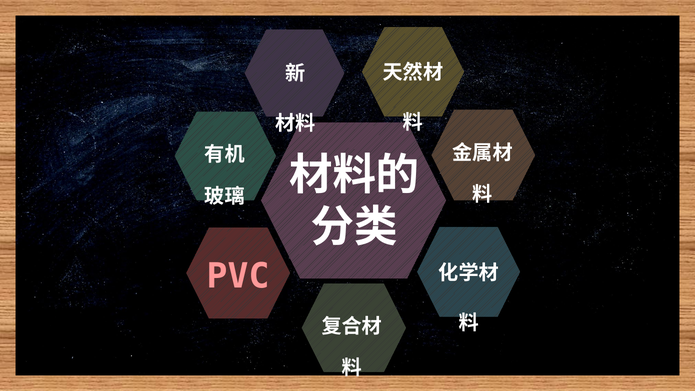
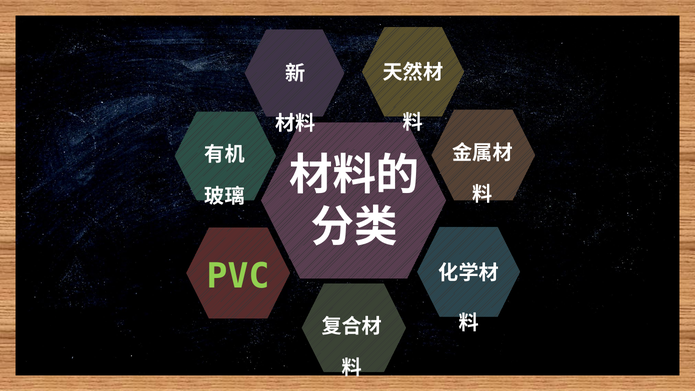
PVC colour: pink -> light green (238, 276)
